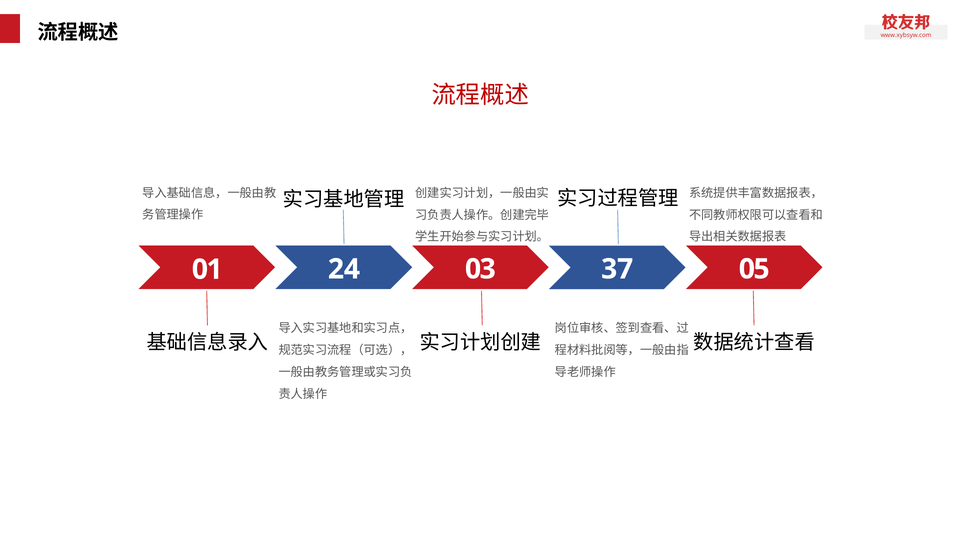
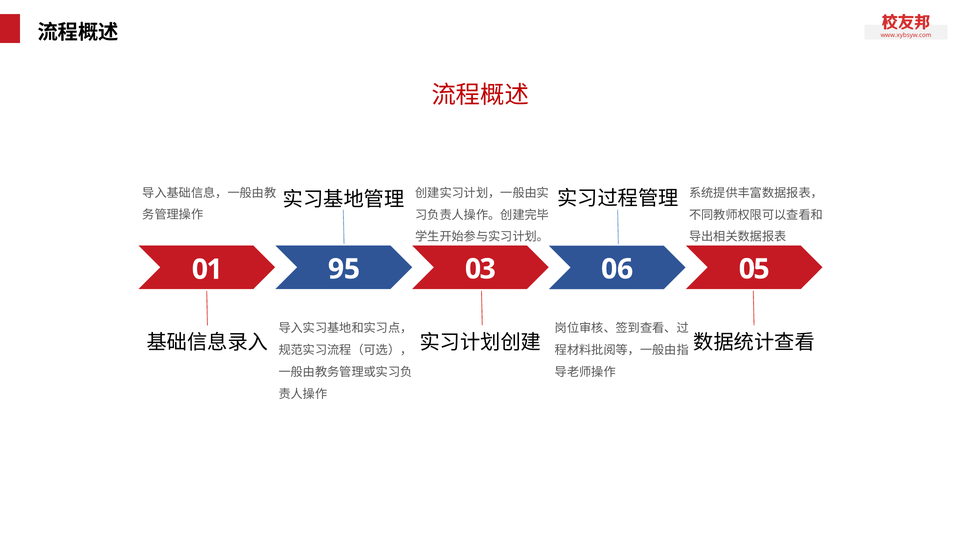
24: 24 -> 95 (344, 269)
37: 37 -> 06 (617, 269)
